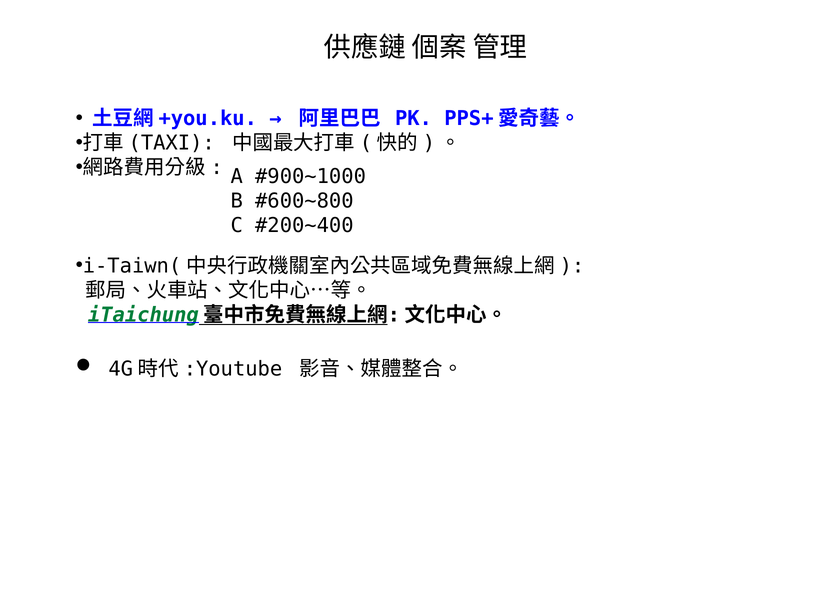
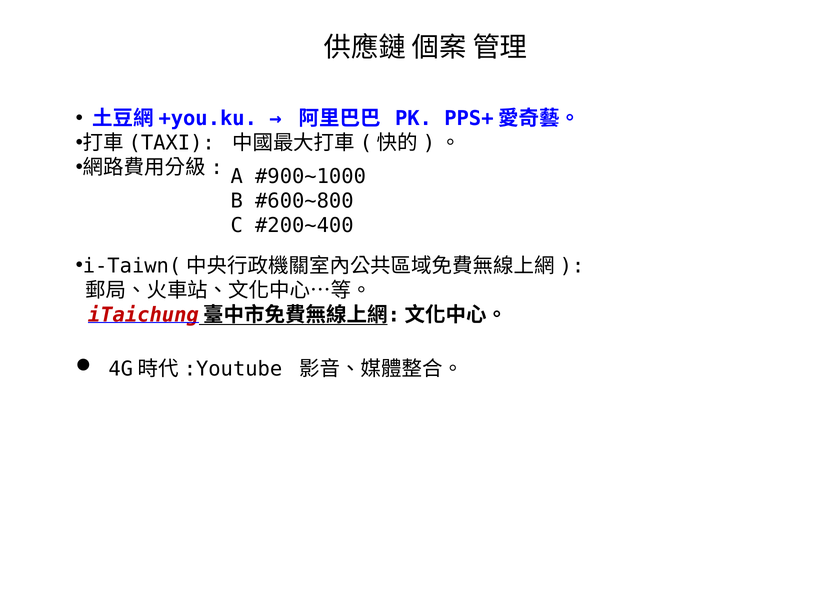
iTaichung colour: green -> red (143, 315)
